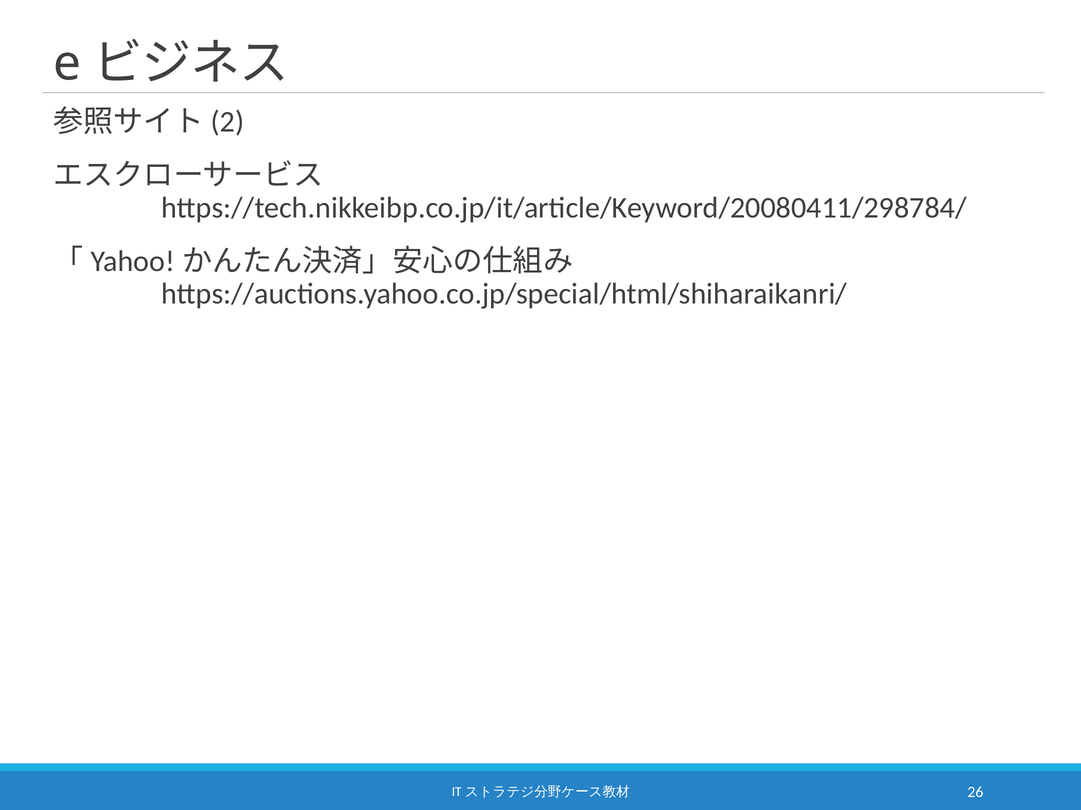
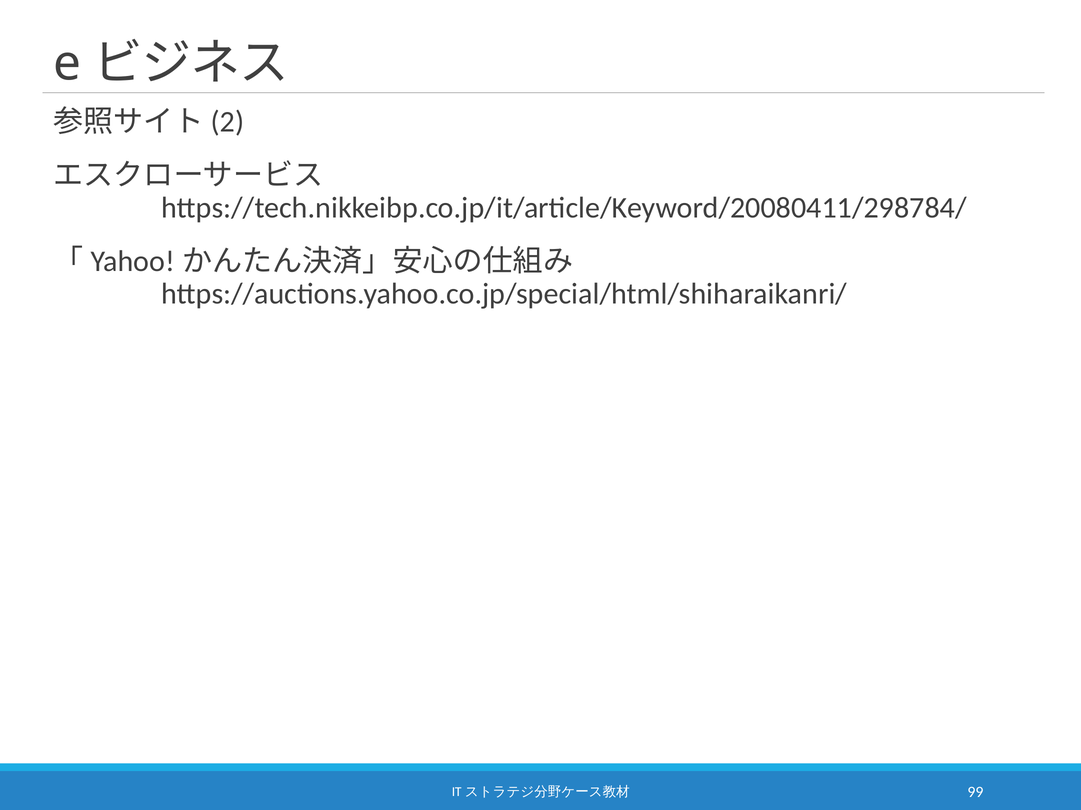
26: 26 -> 99 (975, 793)
